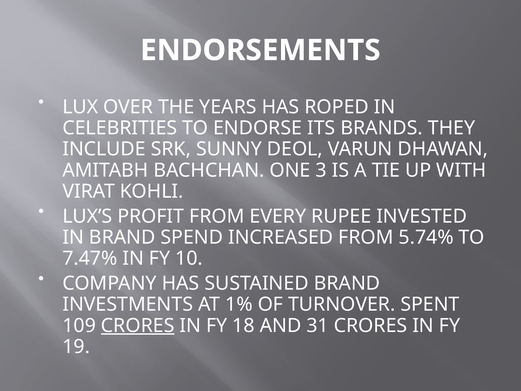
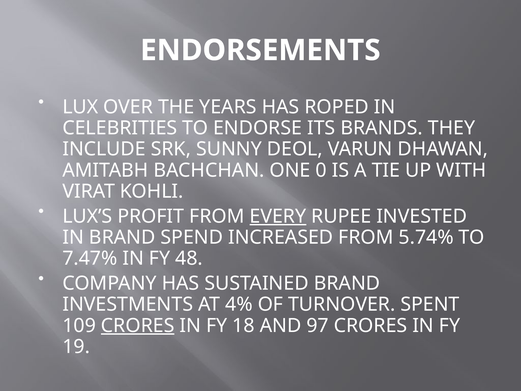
3: 3 -> 0 (321, 170)
EVERY underline: none -> present (278, 216)
10: 10 -> 48 (189, 258)
1%: 1% -> 4% (239, 304)
31: 31 -> 97 (318, 325)
